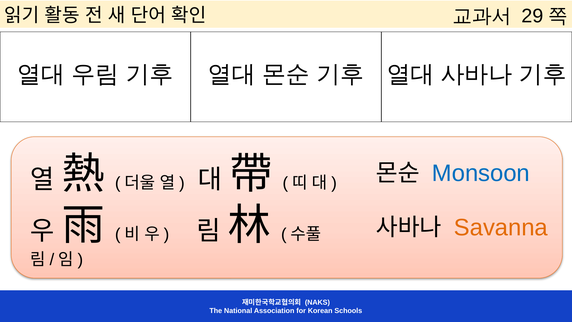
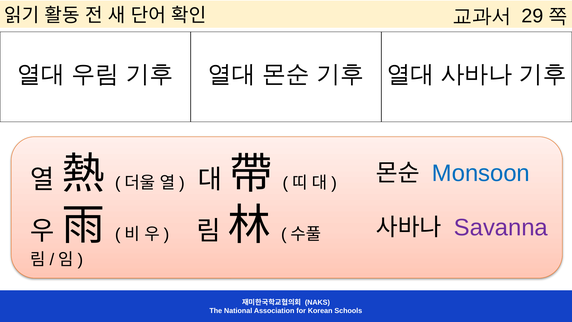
Savanna colour: orange -> purple (501, 228)
